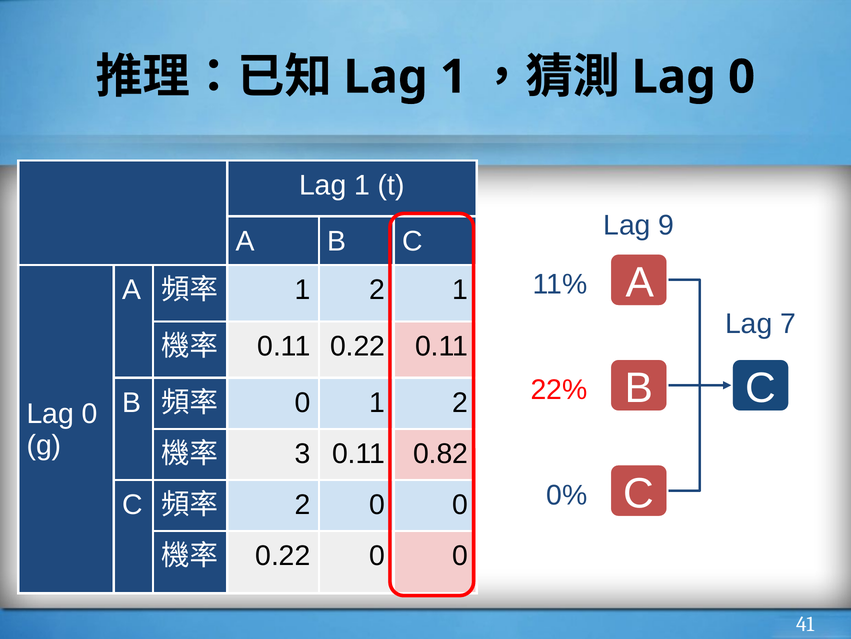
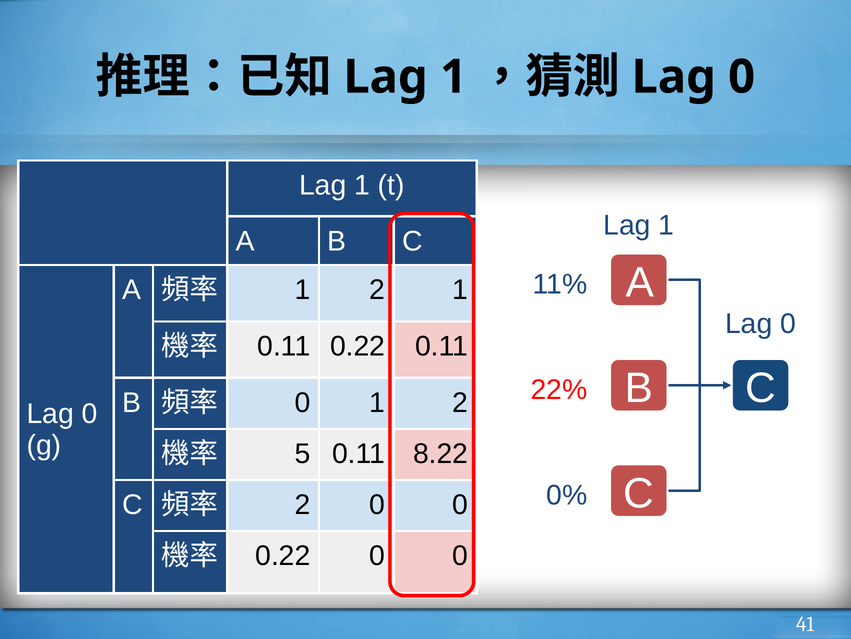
9: 9 -> 1 (666, 225)
7: 7 -> 0 (788, 324)
3: 3 -> 5 (303, 453)
0.82: 0.82 -> 8.22 (441, 453)
